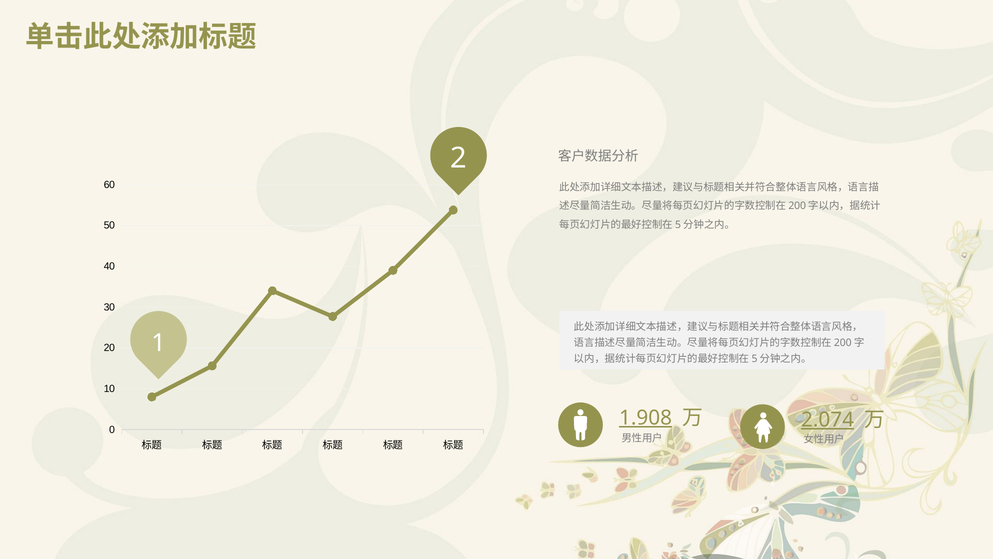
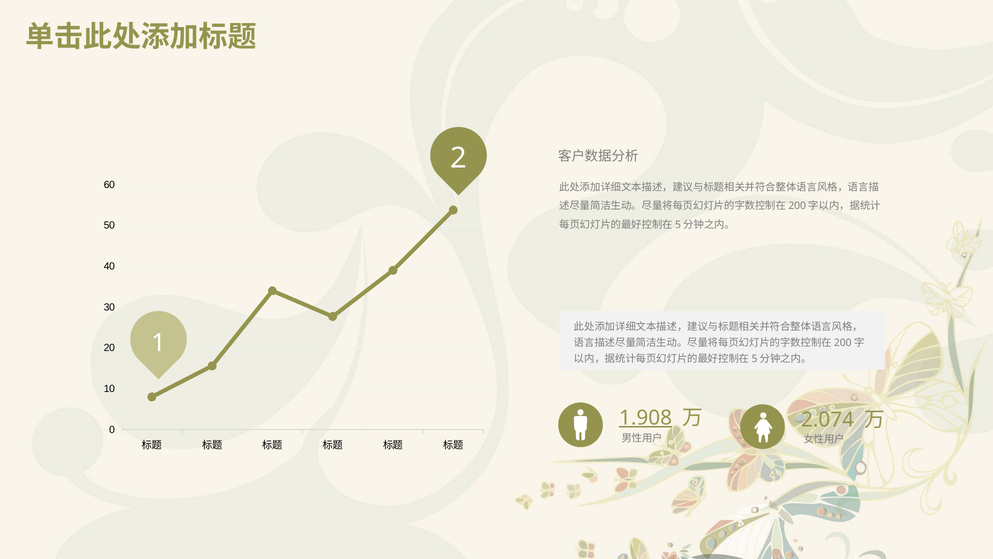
2.074 underline: present -> none (828, 419)
